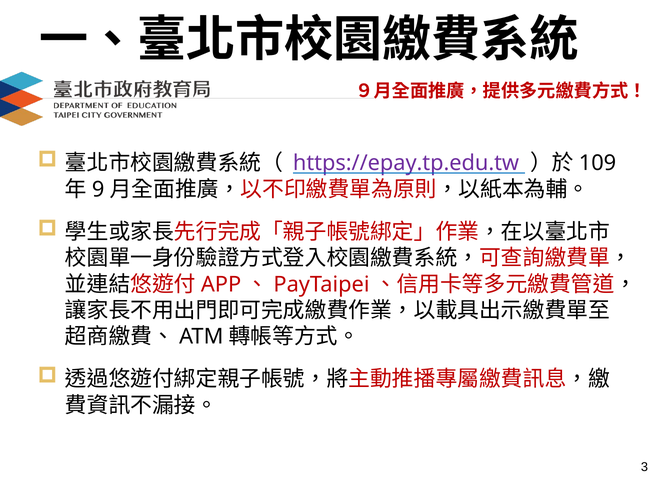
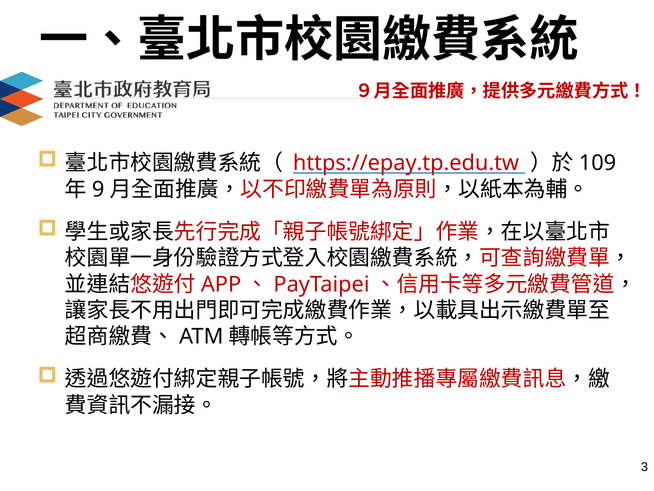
https://epay.tp.edu.tw colour: purple -> red (406, 163)
